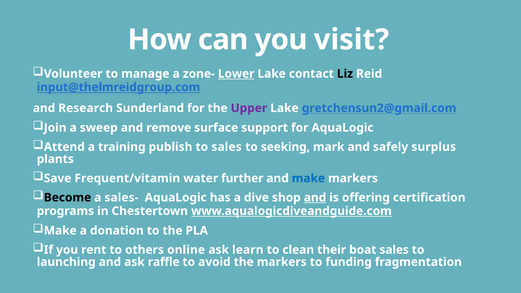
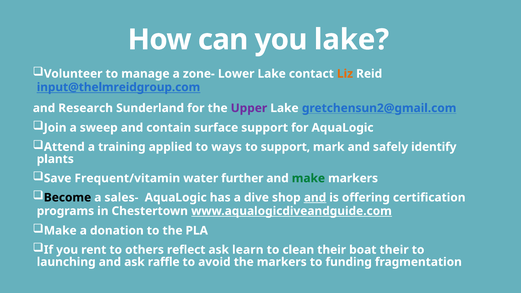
you visit: visit -> lake (351, 40)
Lower underline: present -> none (236, 74)
Liz colour: black -> orange (345, 74)
remove: remove -> contain (169, 128)
publish: publish -> applied (171, 147)
to sales: sales -> ways (227, 147)
to seeking: seeking -> support (285, 147)
surplus: surplus -> identify (434, 147)
make colour: blue -> green (308, 178)
online: online -> reflect (186, 250)
boat sales: sales -> their (394, 250)
